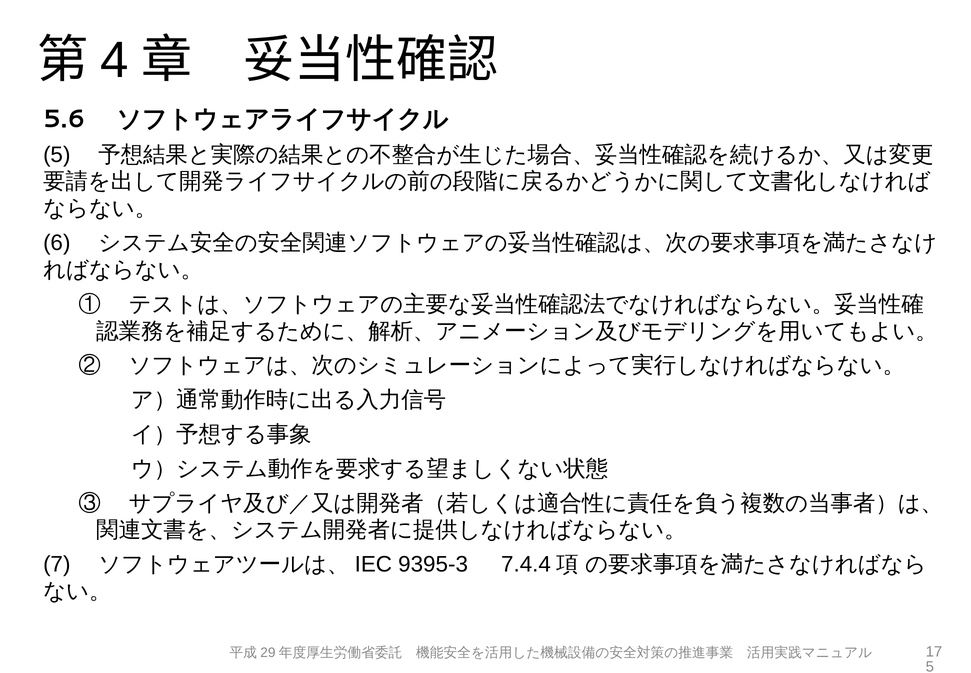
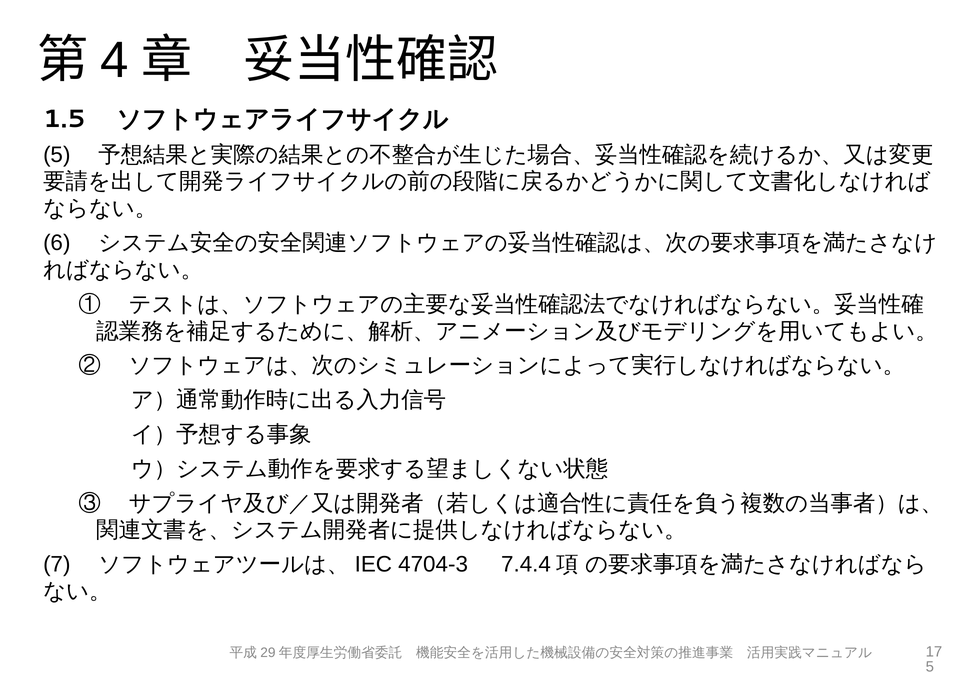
5.6: 5.6 -> 1.5 (64, 119)
9395-3: 9395-3 -> 4704-3 (433, 564)
